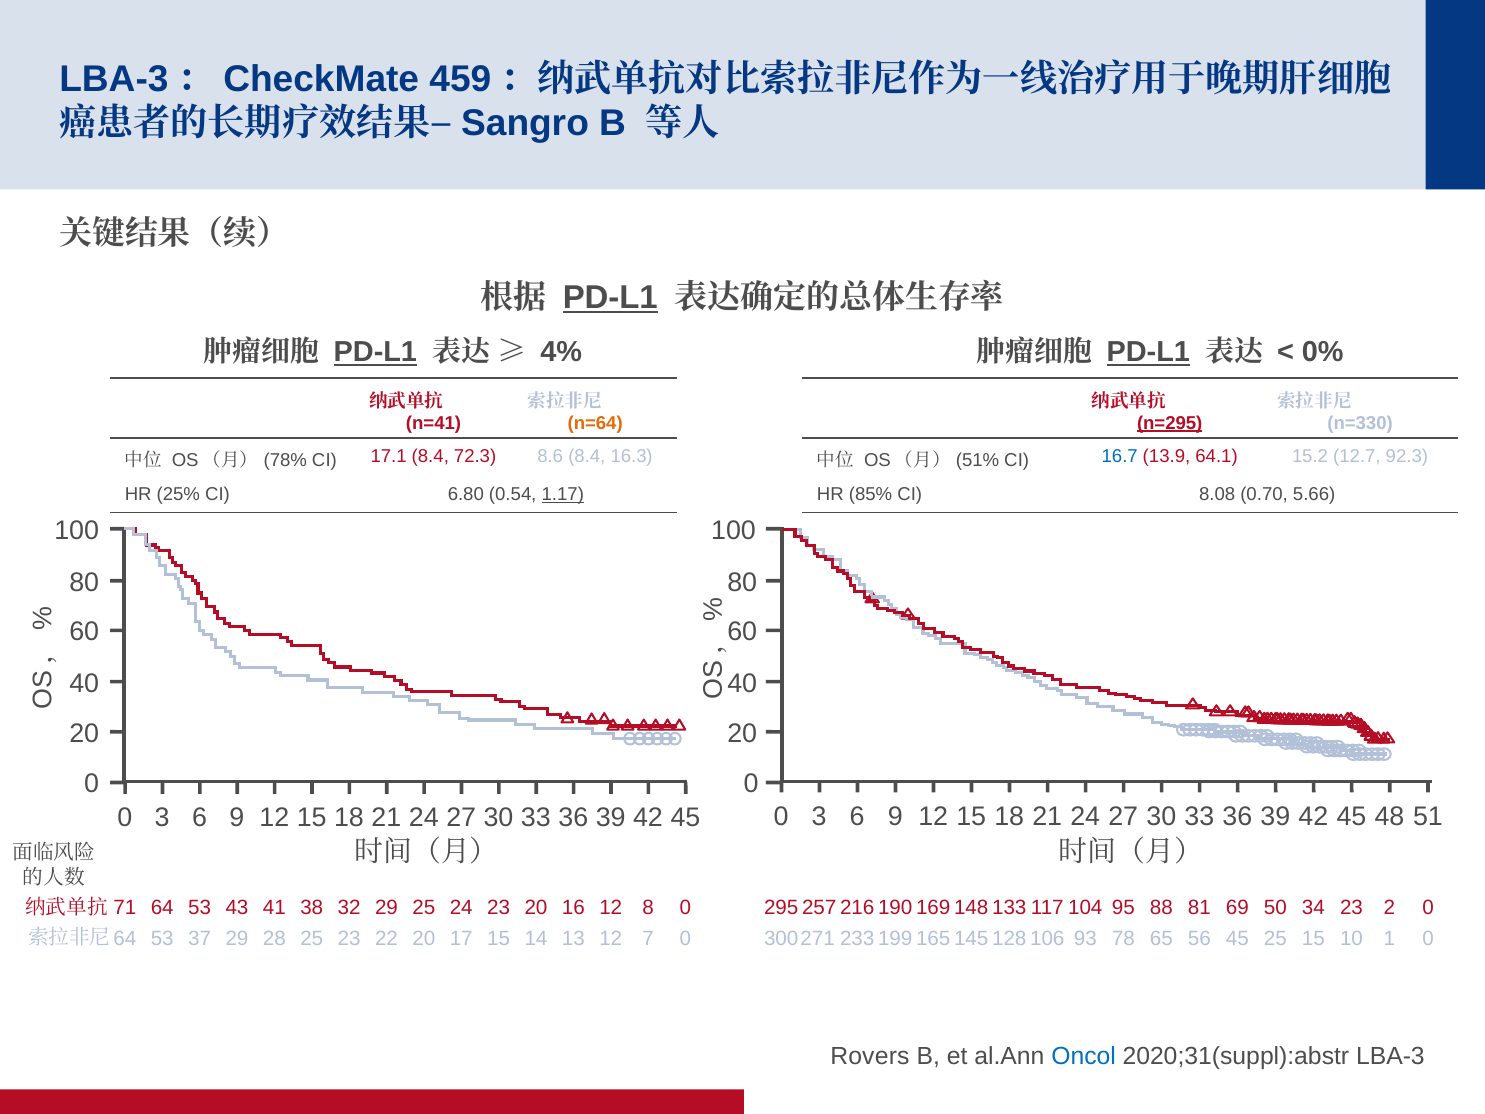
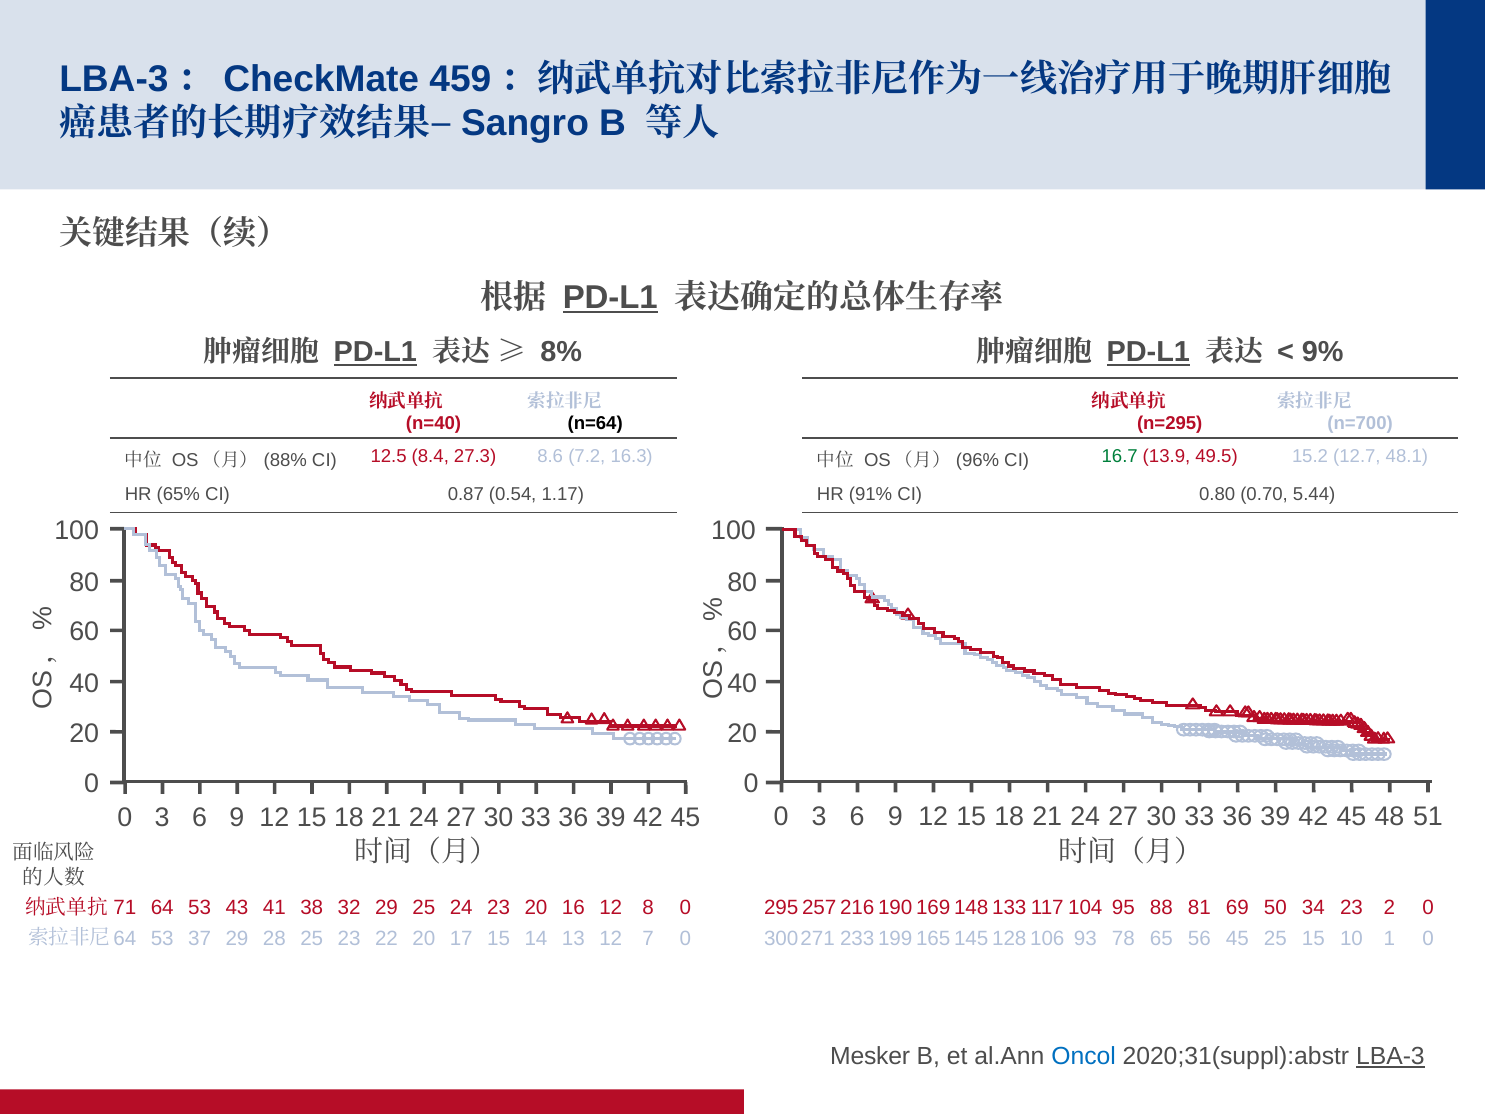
4%: 4% -> 8% (561, 352)
0%: 0% -> 9% (1323, 352)
n=41: n=41 -> n=40 (434, 423)
n=64 colour: orange -> black (595, 423)
n=295 underline: present -> none (1170, 423)
n=330: n=330 -> n=700 (1360, 423)
78%: 78% -> 88% (285, 460)
17.1: 17.1 -> 12.5 (389, 457)
72.3: 72.3 -> 27.3 (475, 457)
8.6 8.4: 8.4 -> 7.2 (587, 457)
51%: 51% -> 96% (978, 460)
16.7 colour: blue -> green (1120, 457)
64.1: 64.1 -> 49.5 (1217, 457)
92.3: 92.3 -> 48.1 (1407, 457)
25%: 25% -> 65% (178, 494)
6.80: 6.80 -> 0.87 (466, 494)
1.17 underline: present -> none (563, 494)
85%: 85% -> 91% (871, 494)
8.08: 8.08 -> 0.80 (1217, 494)
5.66: 5.66 -> 5.44 (1314, 494)
Rovers: Rovers -> Mesker (870, 1056)
LBA-3 underline: none -> present (1390, 1056)
